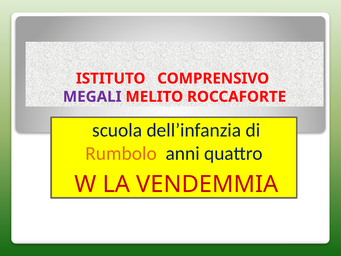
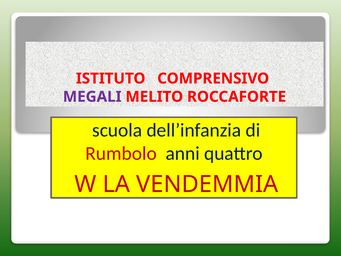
Rumbolo colour: orange -> red (121, 153)
